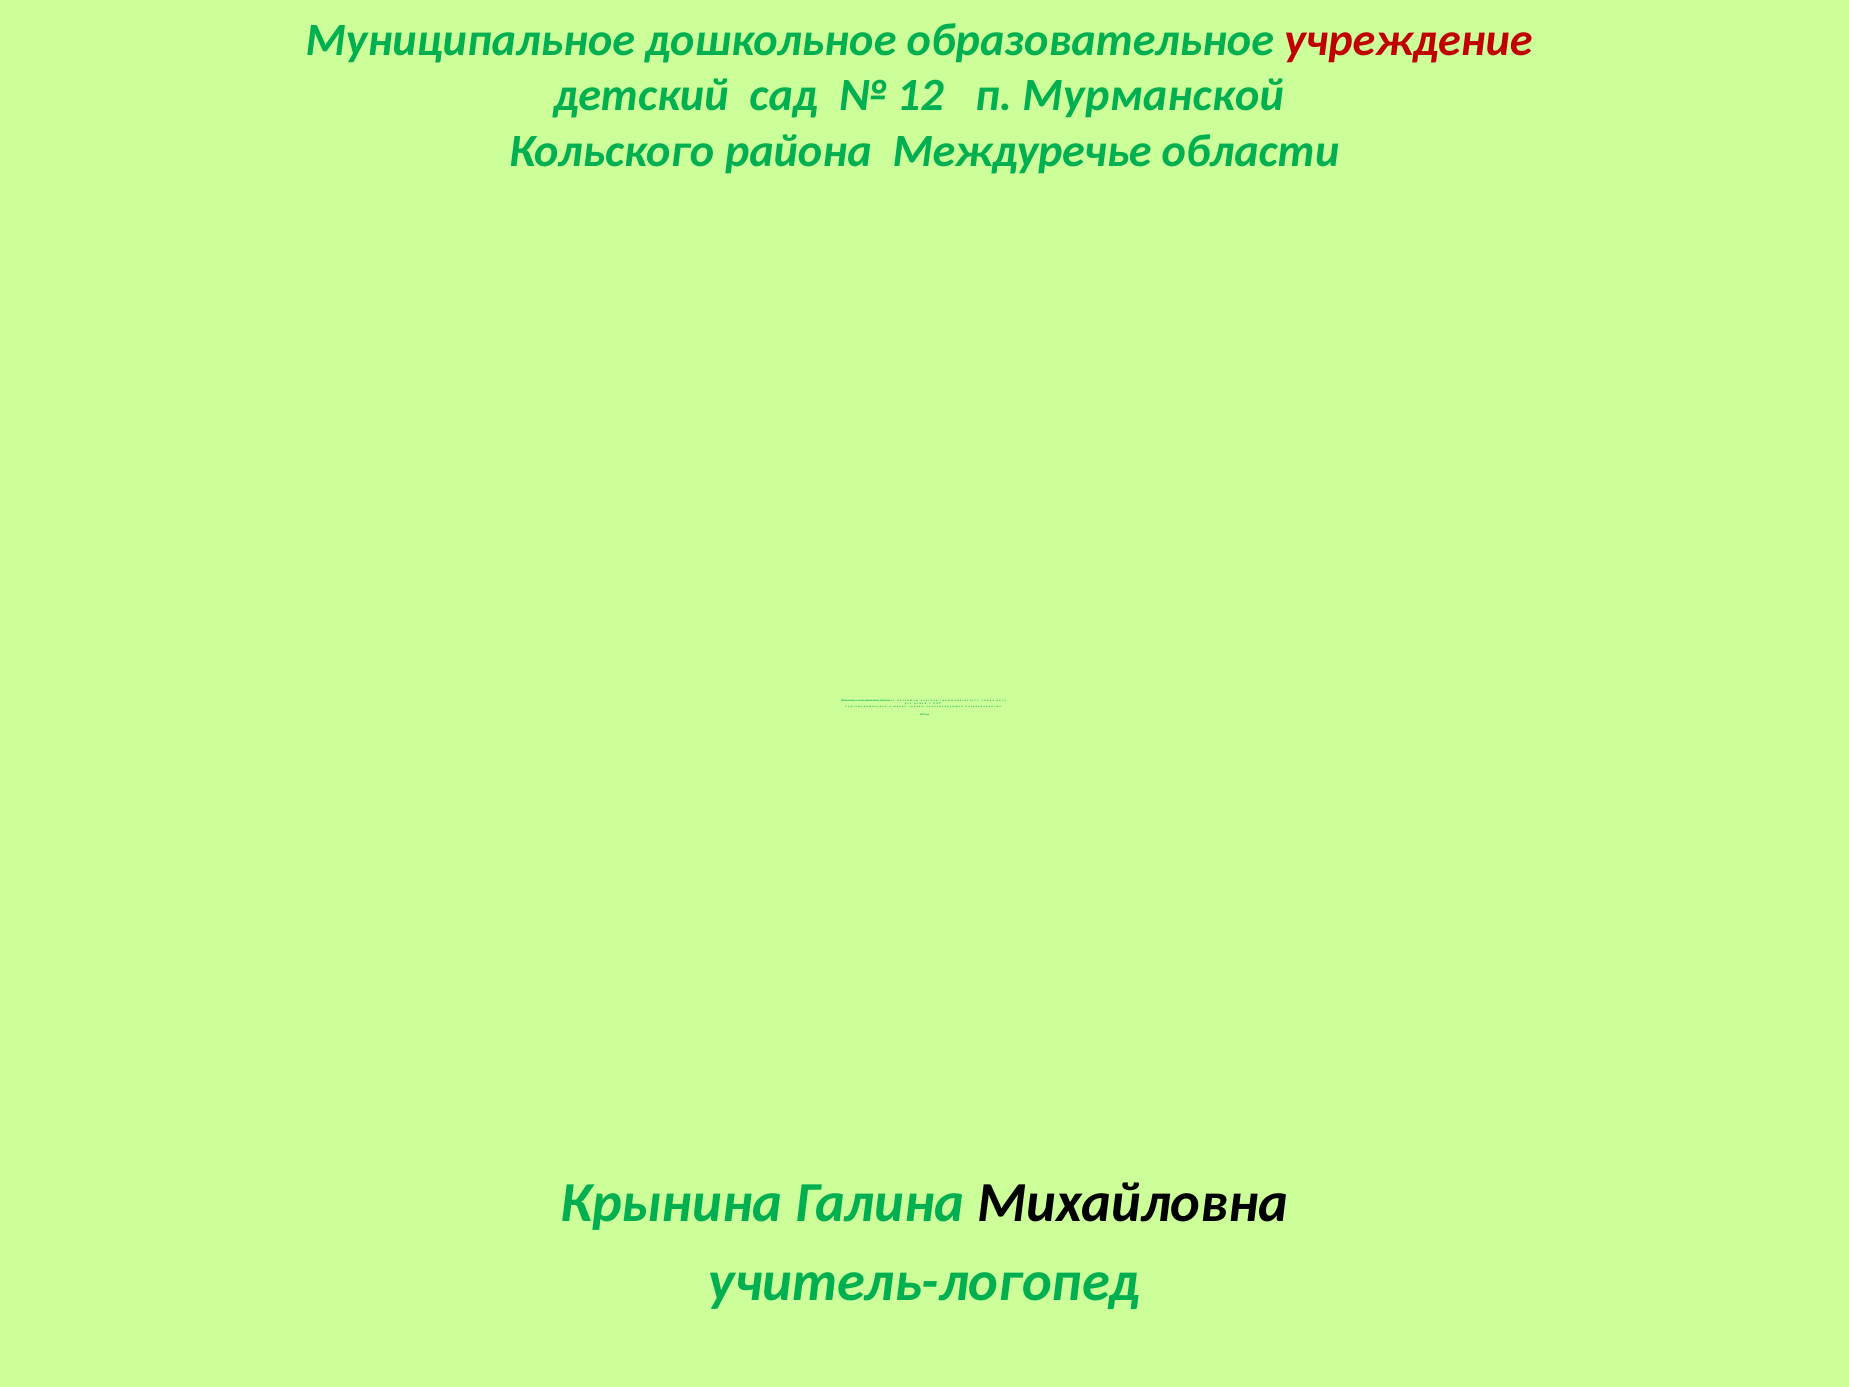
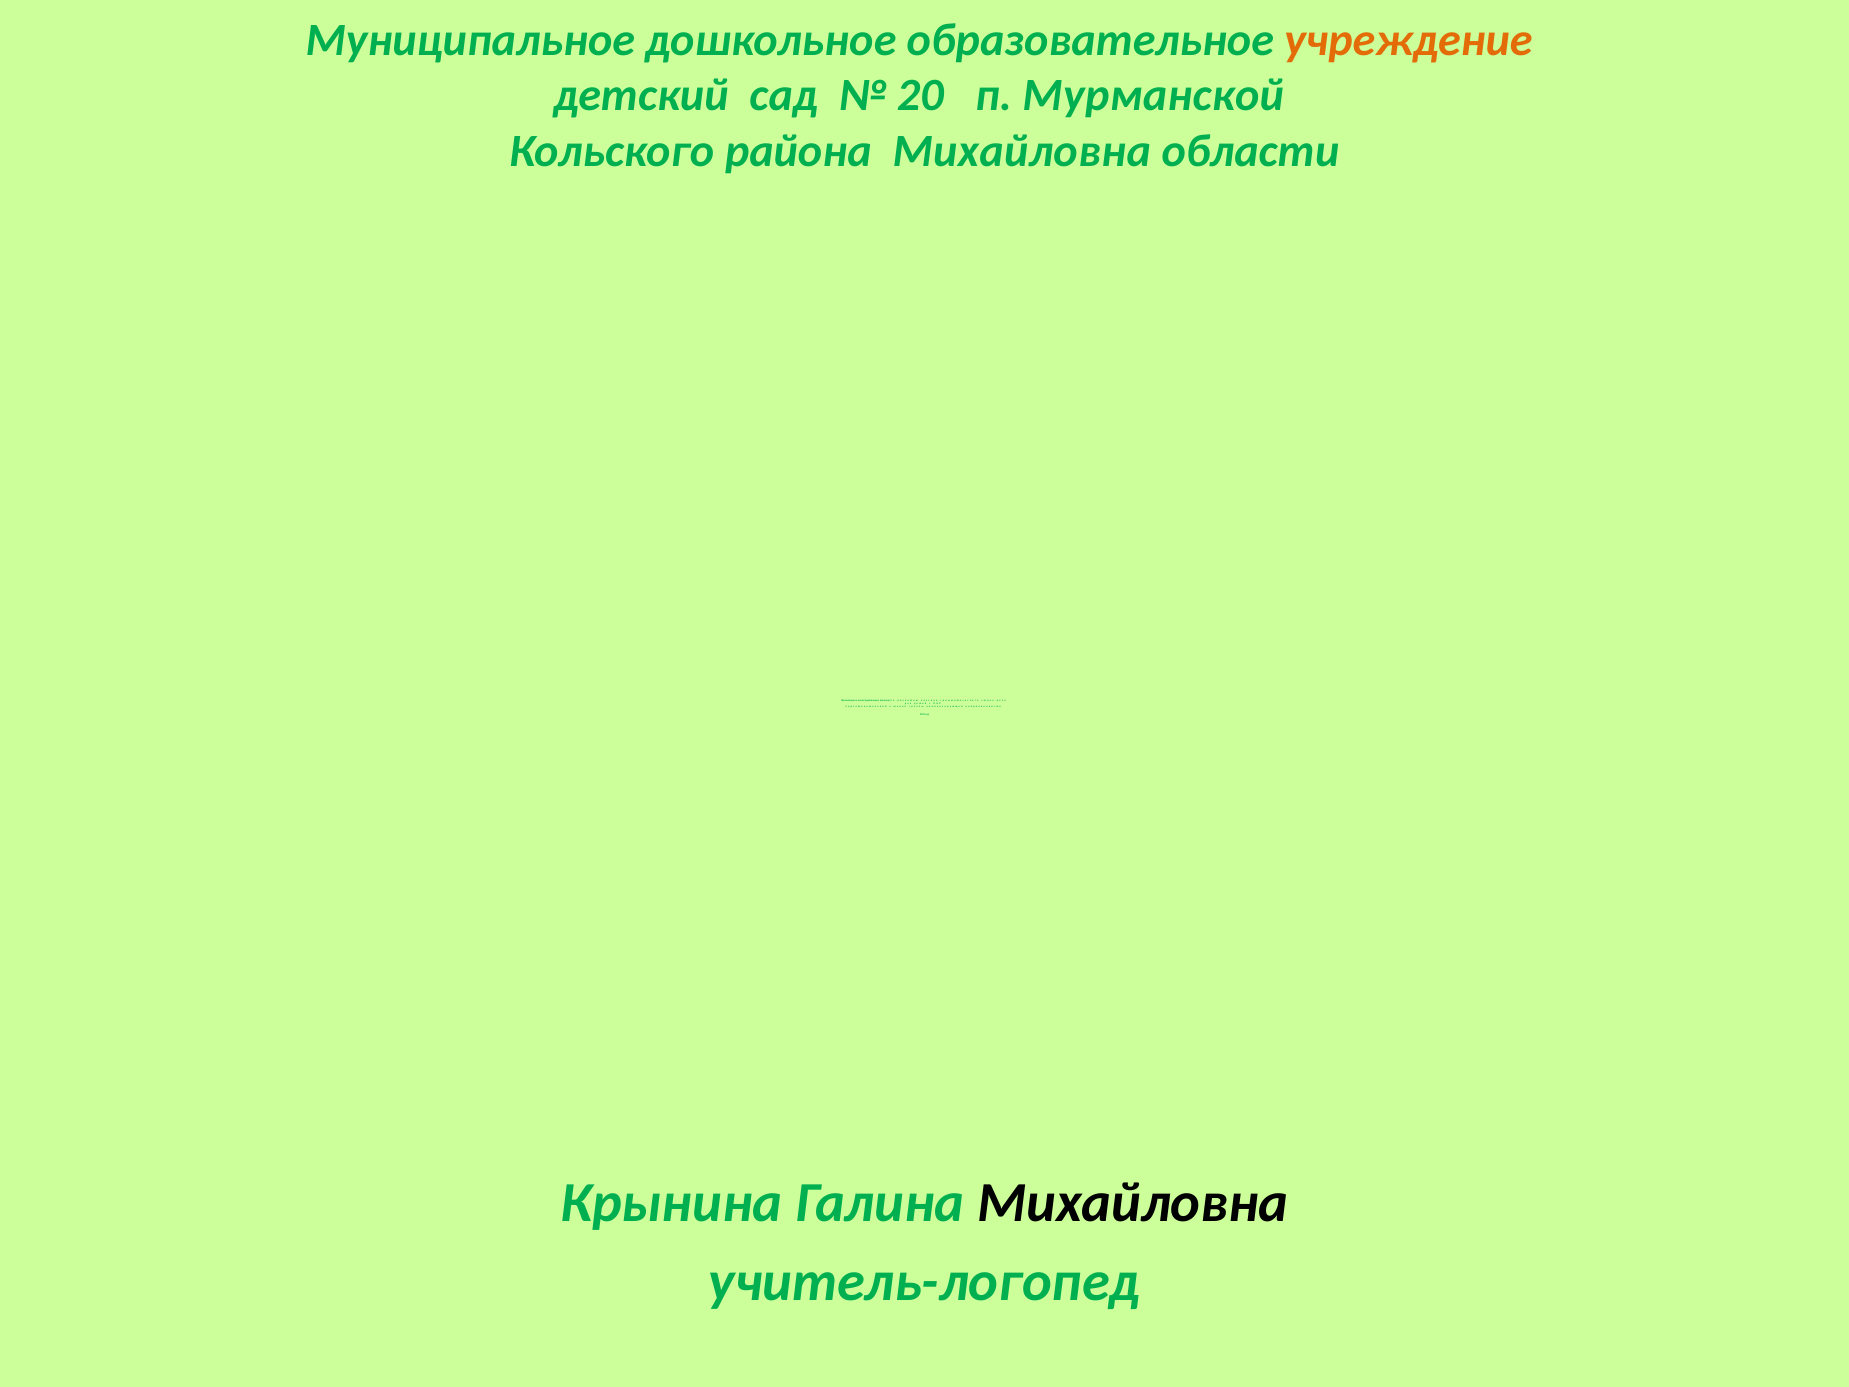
учреждение colour: red -> orange (1408, 40)
12: 12 -> 20 (920, 95)
района Междуречье: Междуречье -> Михайловна (1022, 151)
